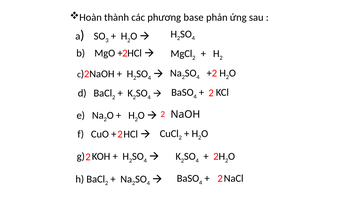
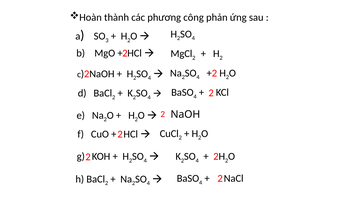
base: base -> công (194, 17)
